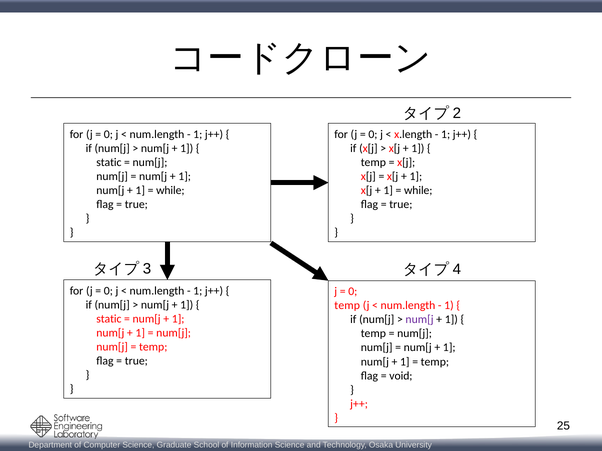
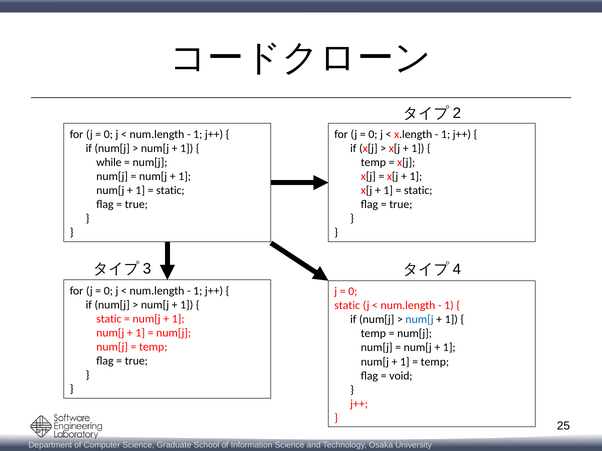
static: static -> while (109, 163)
while: while -> static (170, 191)
while: while -> static (418, 191)
temp: temp -> static (347, 306)
num[j colour: purple -> blue (420, 320)
